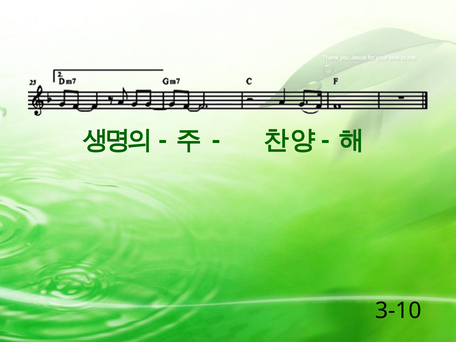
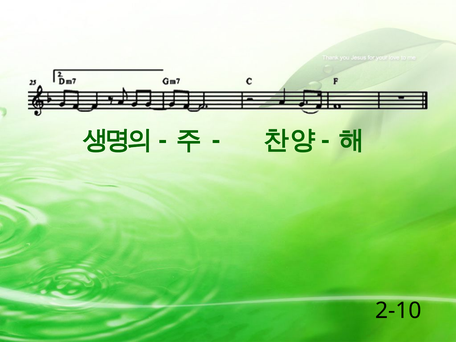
3-10: 3-10 -> 2-10 (398, 311)
